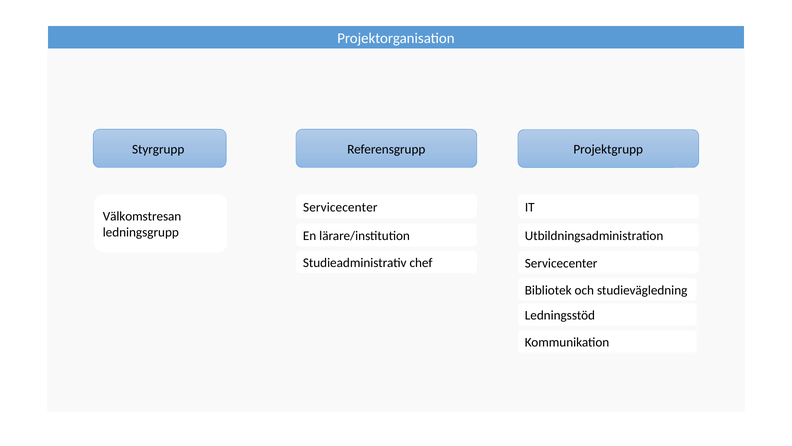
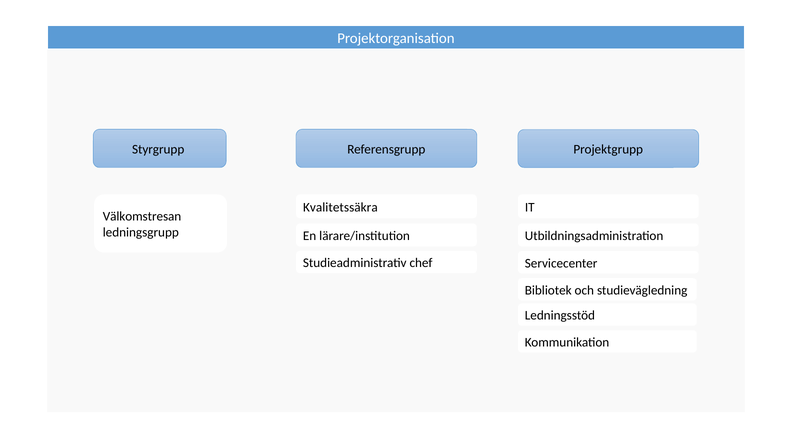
Servicecenter: Servicecenter -> Kvalitetssäkra (340, 207)
